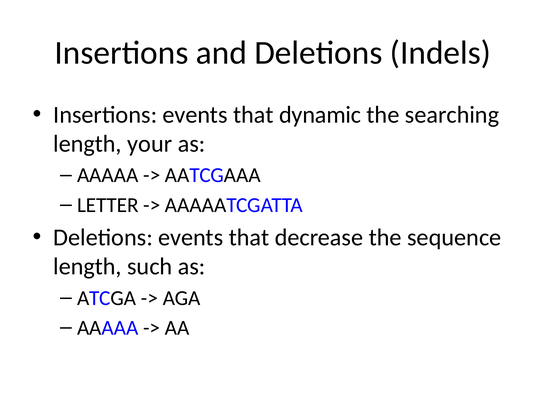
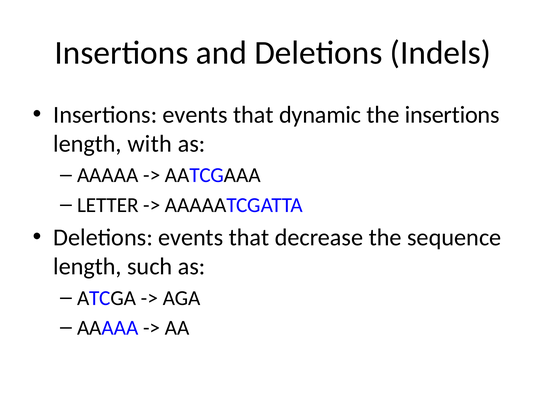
the searching: searching -> insertions (452, 115)
your: your -> with (150, 144)
